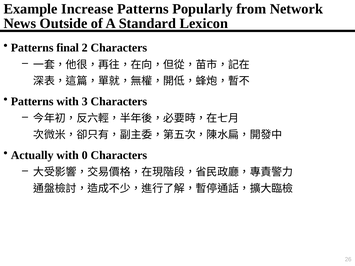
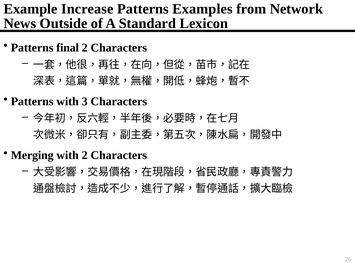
Popularly: Popularly -> Examples (202, 9)
Actually: Actually -> Merging (32, 155)
with 0: 0 -> 2 (85, 155)
